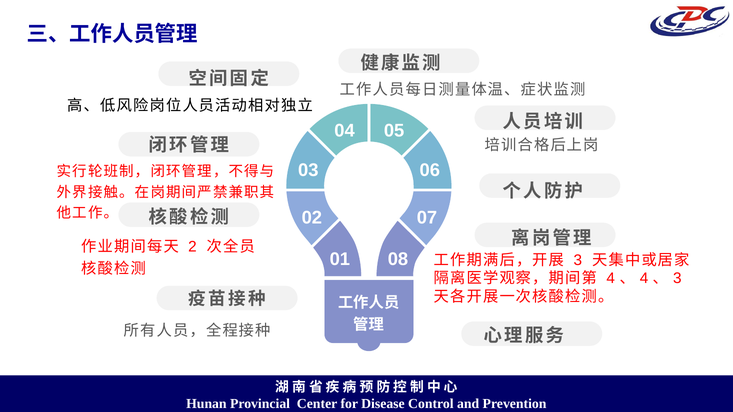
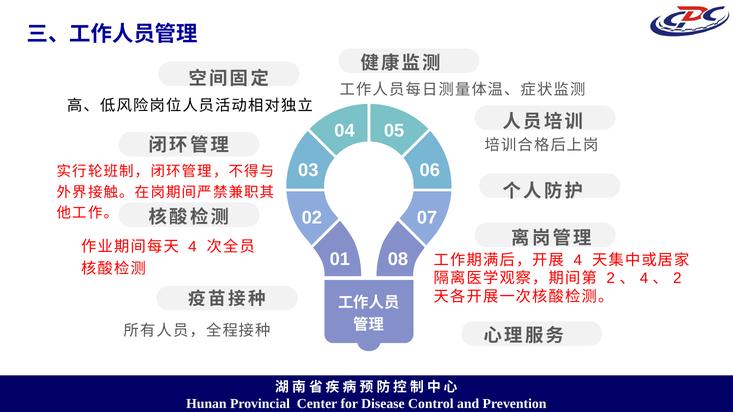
2: 2 -> 4 (192, 247)
3: 3 -> 4 (578, 260)
4: 4 -> 2 (611, 279)
3: 3 -> 2 (677, 279)
